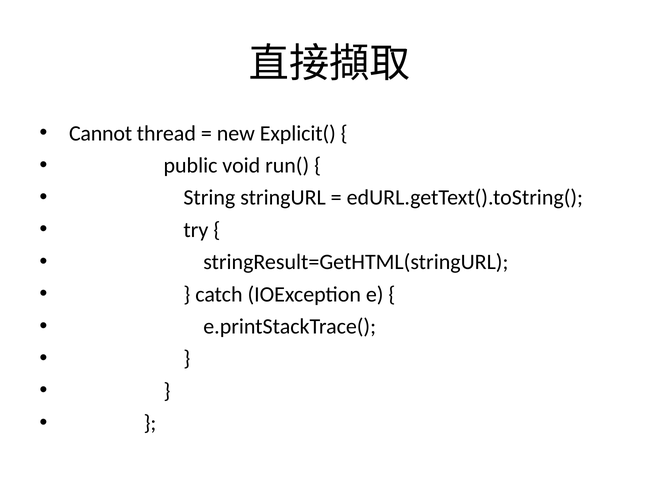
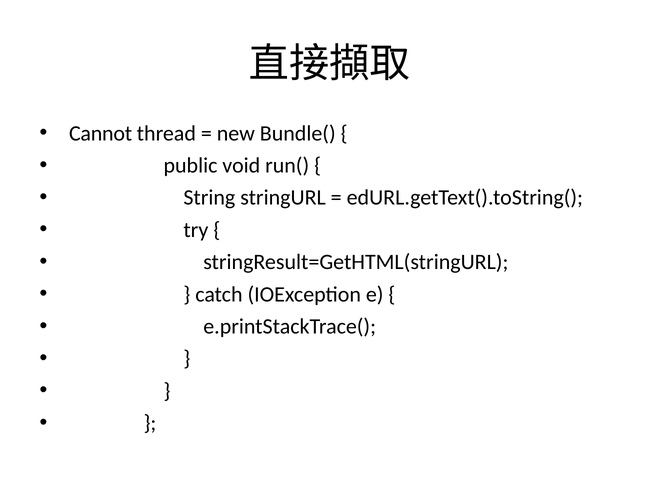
Explicit(: Explicit( -> Bundle( (298, 133)
